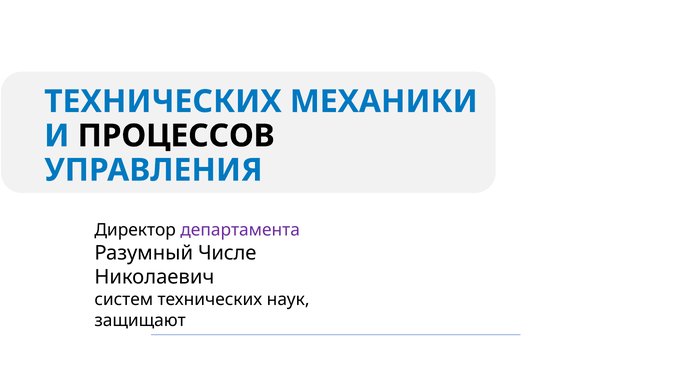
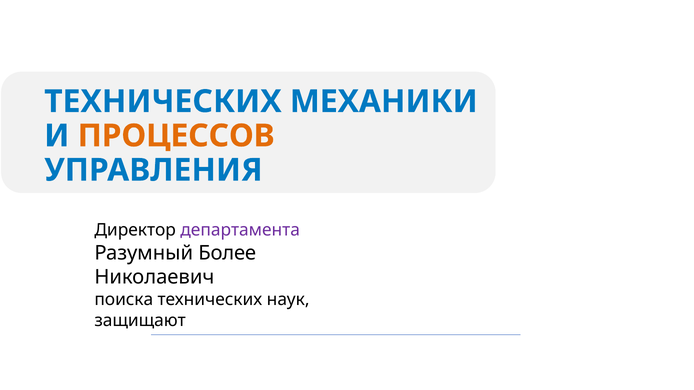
ПРОЦЕССОВ colour: black -> orange (176, 136)
Числе: Числе -> Более (227, 253)
систем: систем -> поиска (124, 300)
